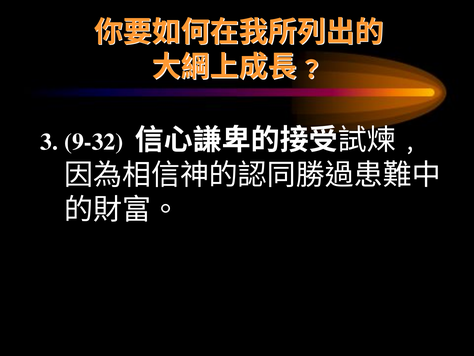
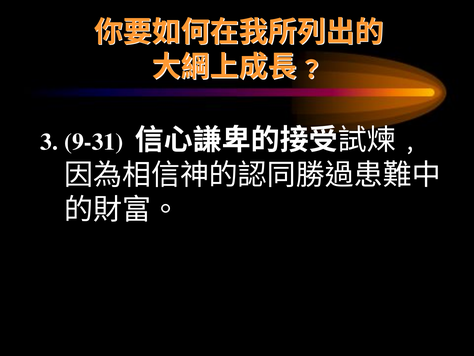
9-32: 9-32 -> 9-31 (94, 142)
